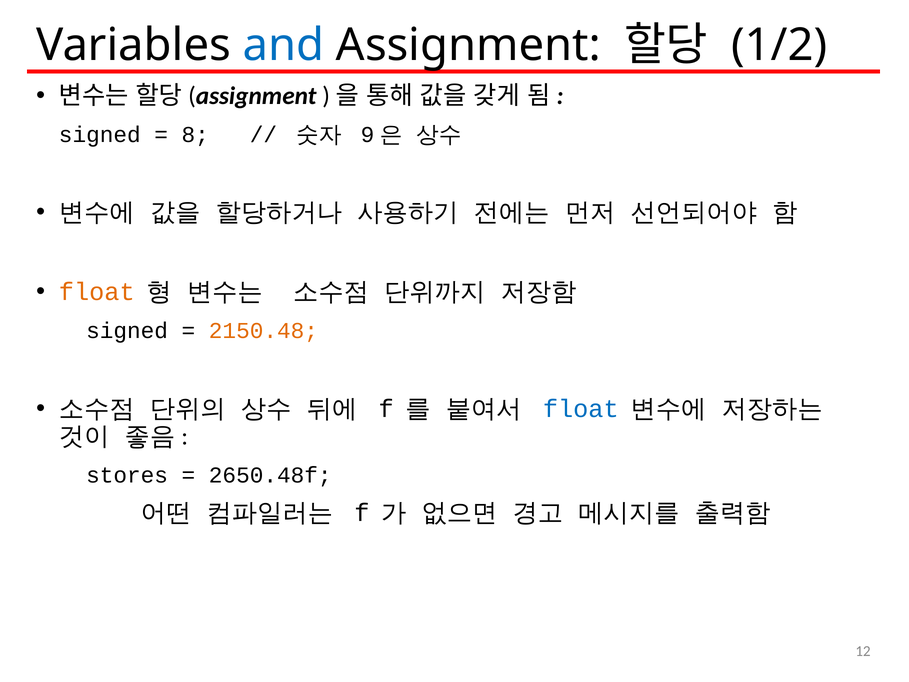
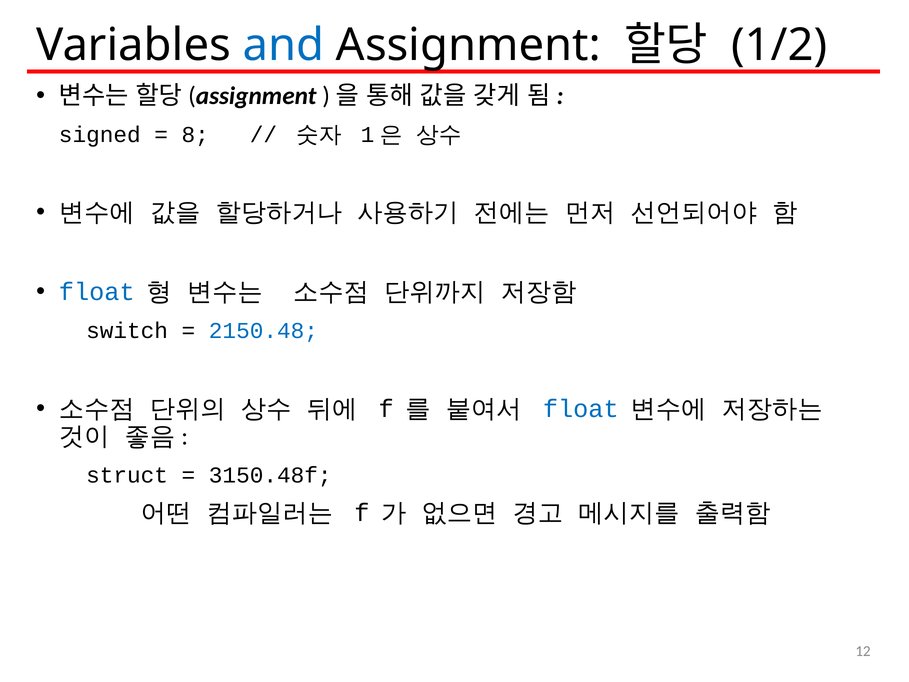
9: 9 -> 1 (367, 135)
float colour: orange -> blue (97, 292)
signed: signed -> switch (127, 331)
2150.48 colour: orange -> blue (263, 331)
stores: stores -> struct (127, 475)
2650.48f: 2650.48f -> 3150.48f (270, 475)
